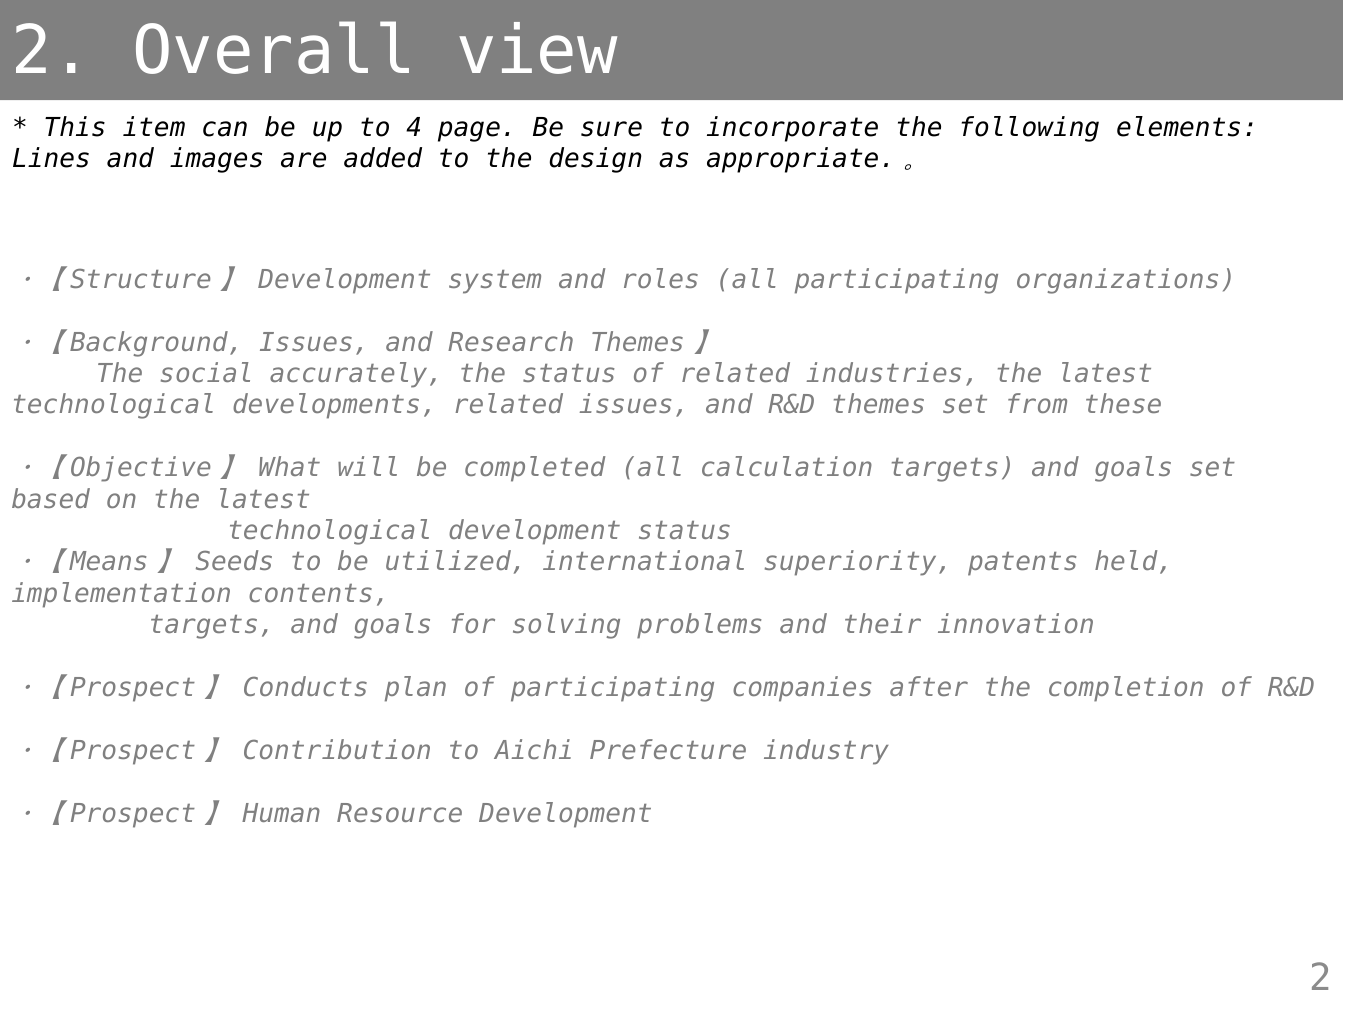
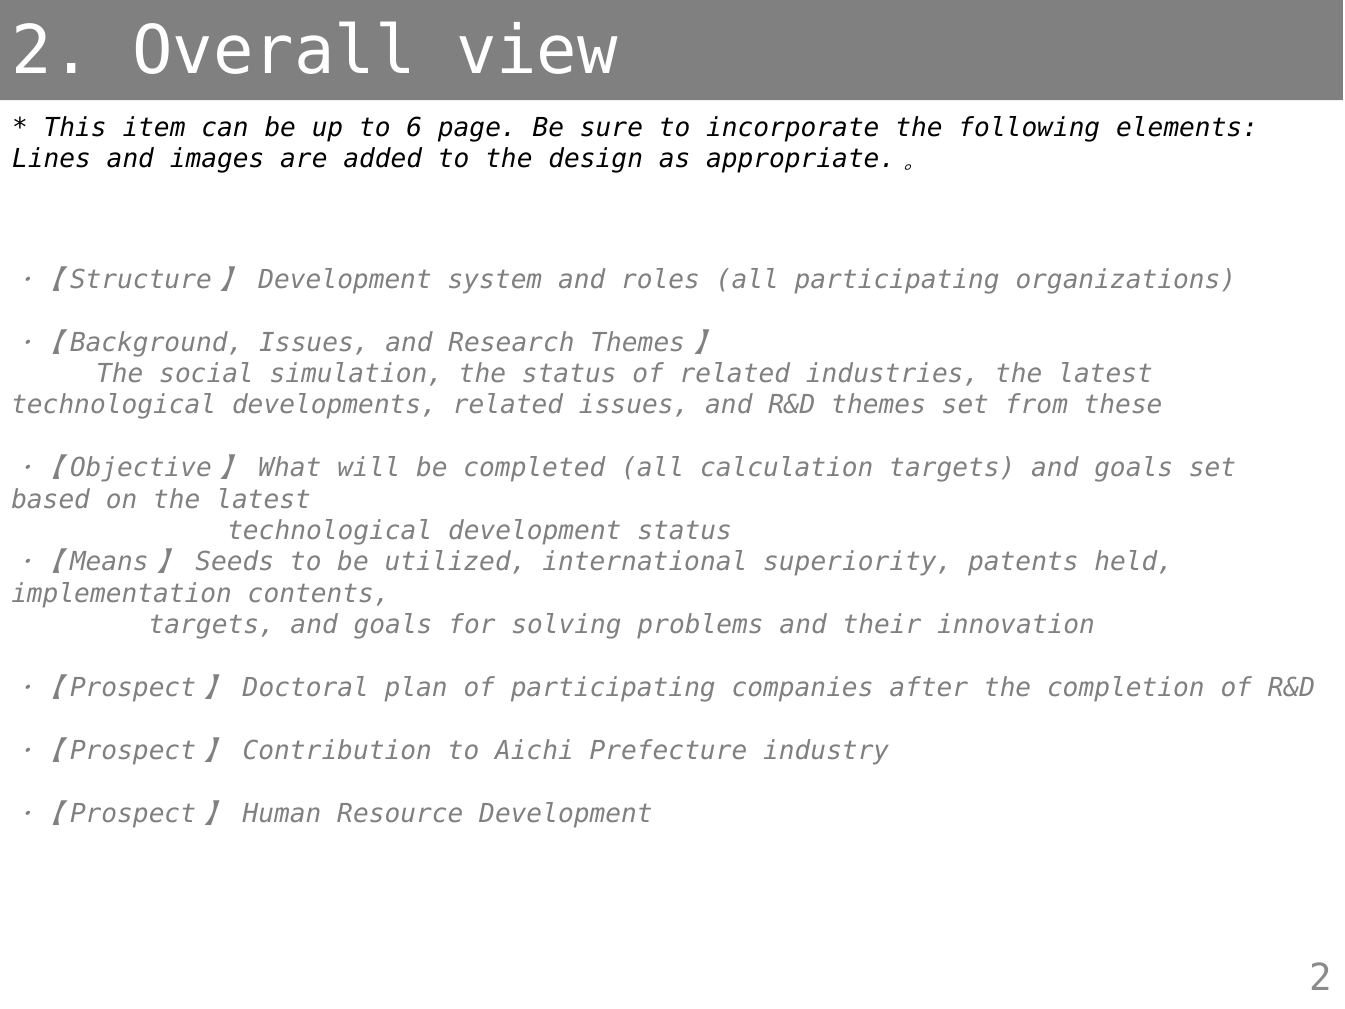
4: 4 -> 6 (414, 127)
accurately: accurately -> simulation (356, 374)
Conducts: Conducts -> Doctoral (306, 688)
